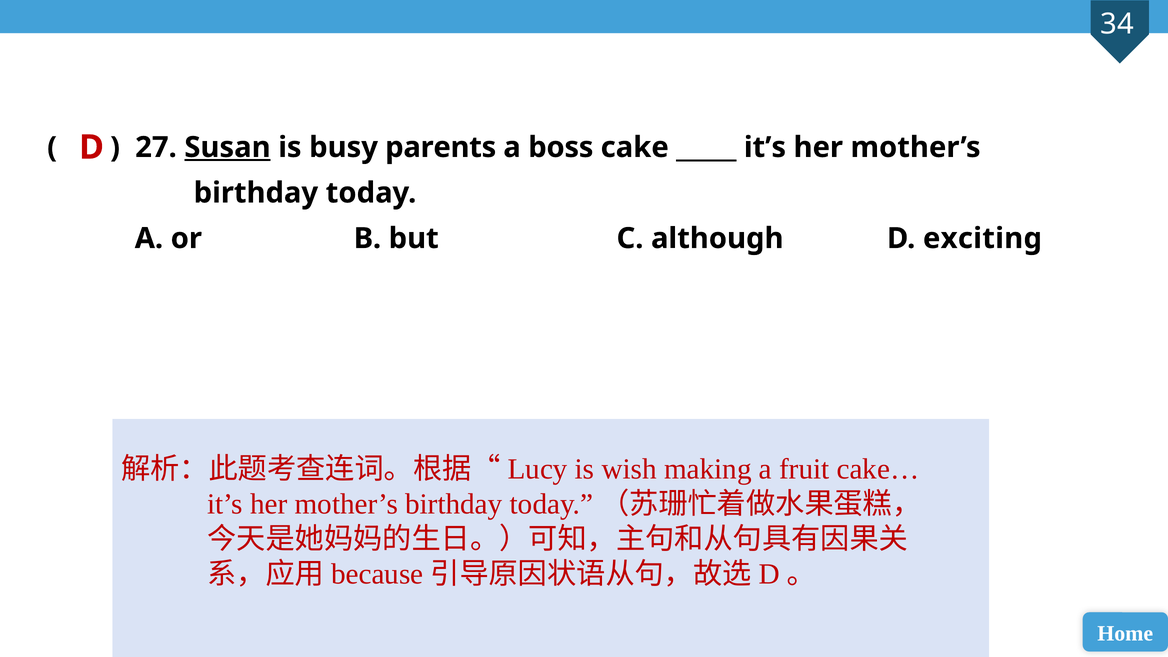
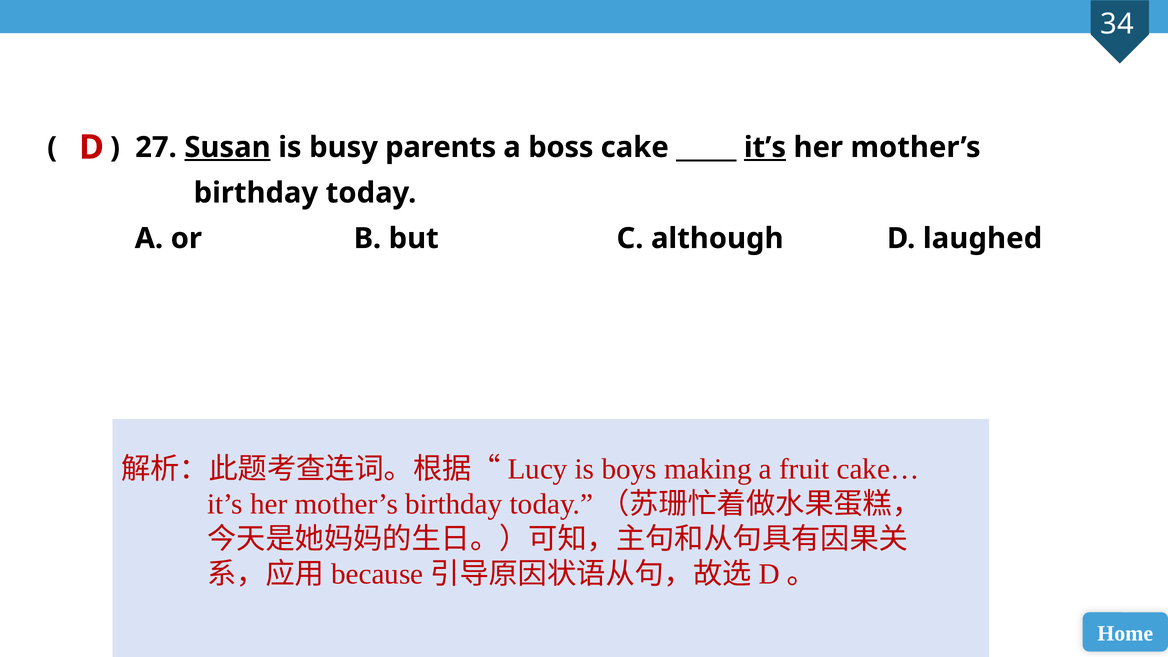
it’s underline: none -> present (765, 147)
exciting: exciting -> laughed (983, 238)
wish: wish -> boys (629, 469)
